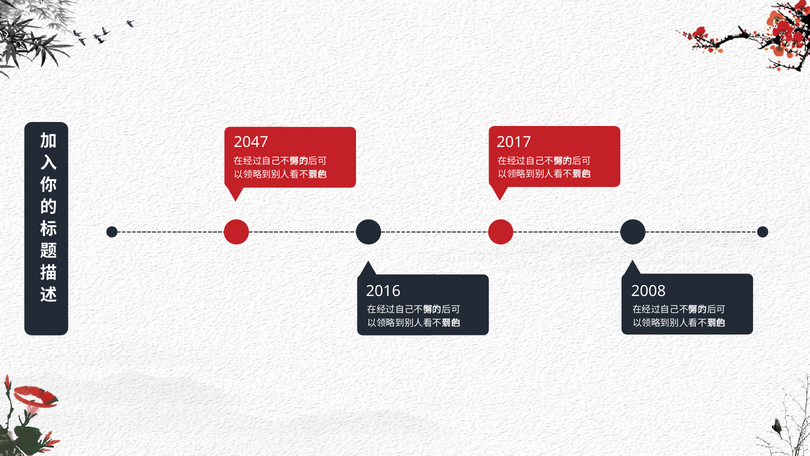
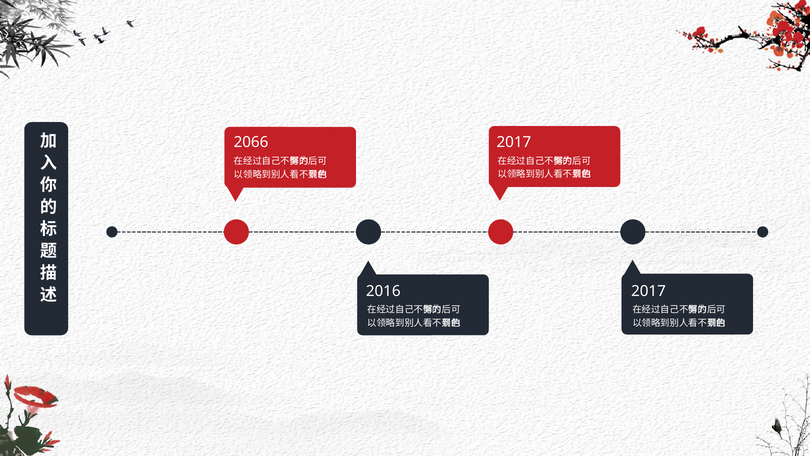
2047: 2047 -> 2066 (251, 142)
2016 2008: 2008 -> 2017 (648, 291)
